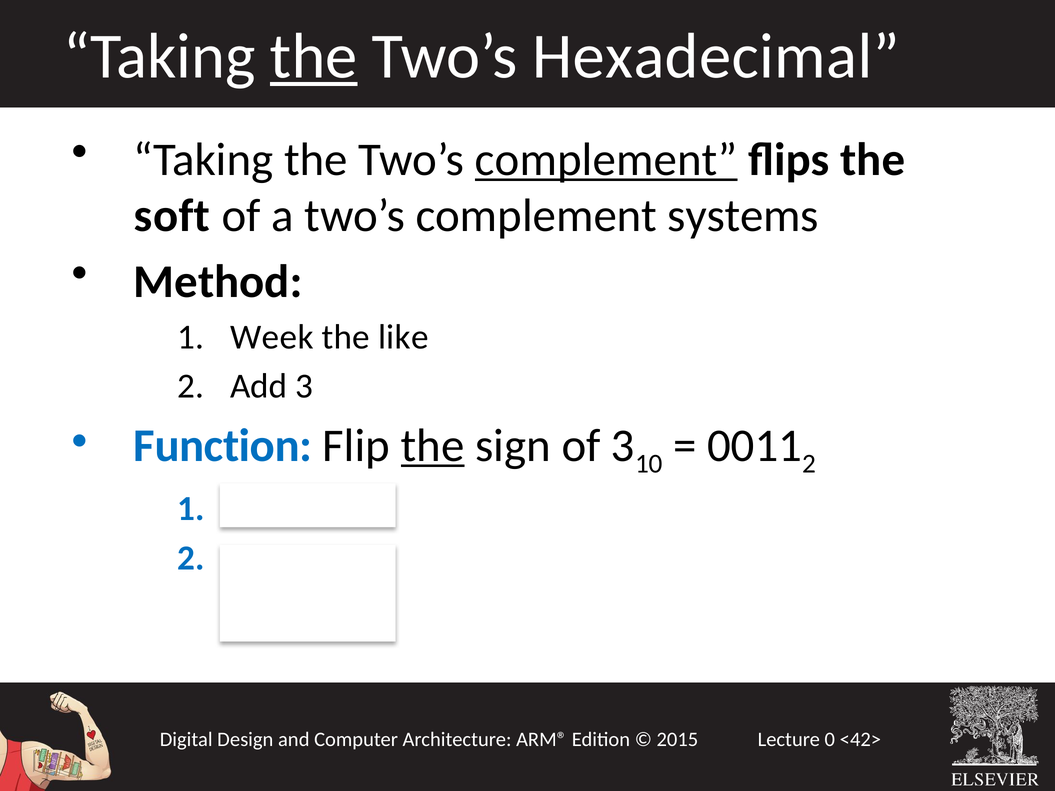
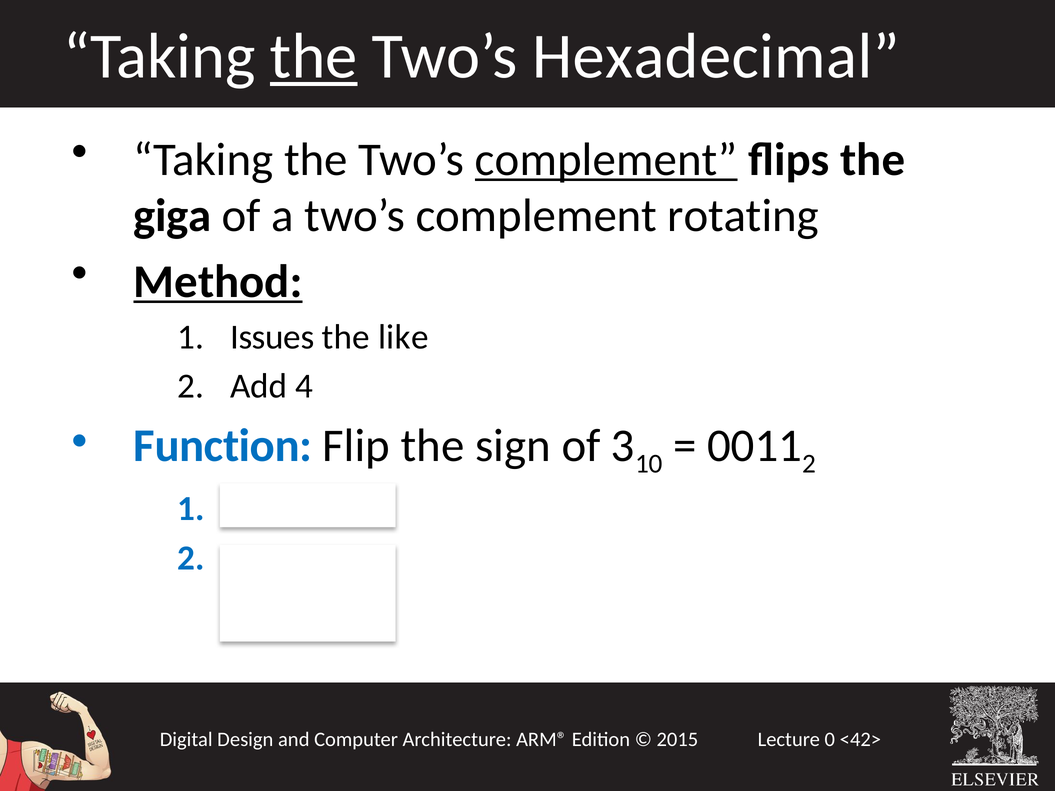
soft: soft -> giga (172, 216)
systems: systems -> rotating (743, 216)
Method underline: none -> present (218, 282)
Week: Week -> Issues (272, 337)
Add 3: 3 -> 4 (304, 386)
the underline: present -> none (433, 446)
